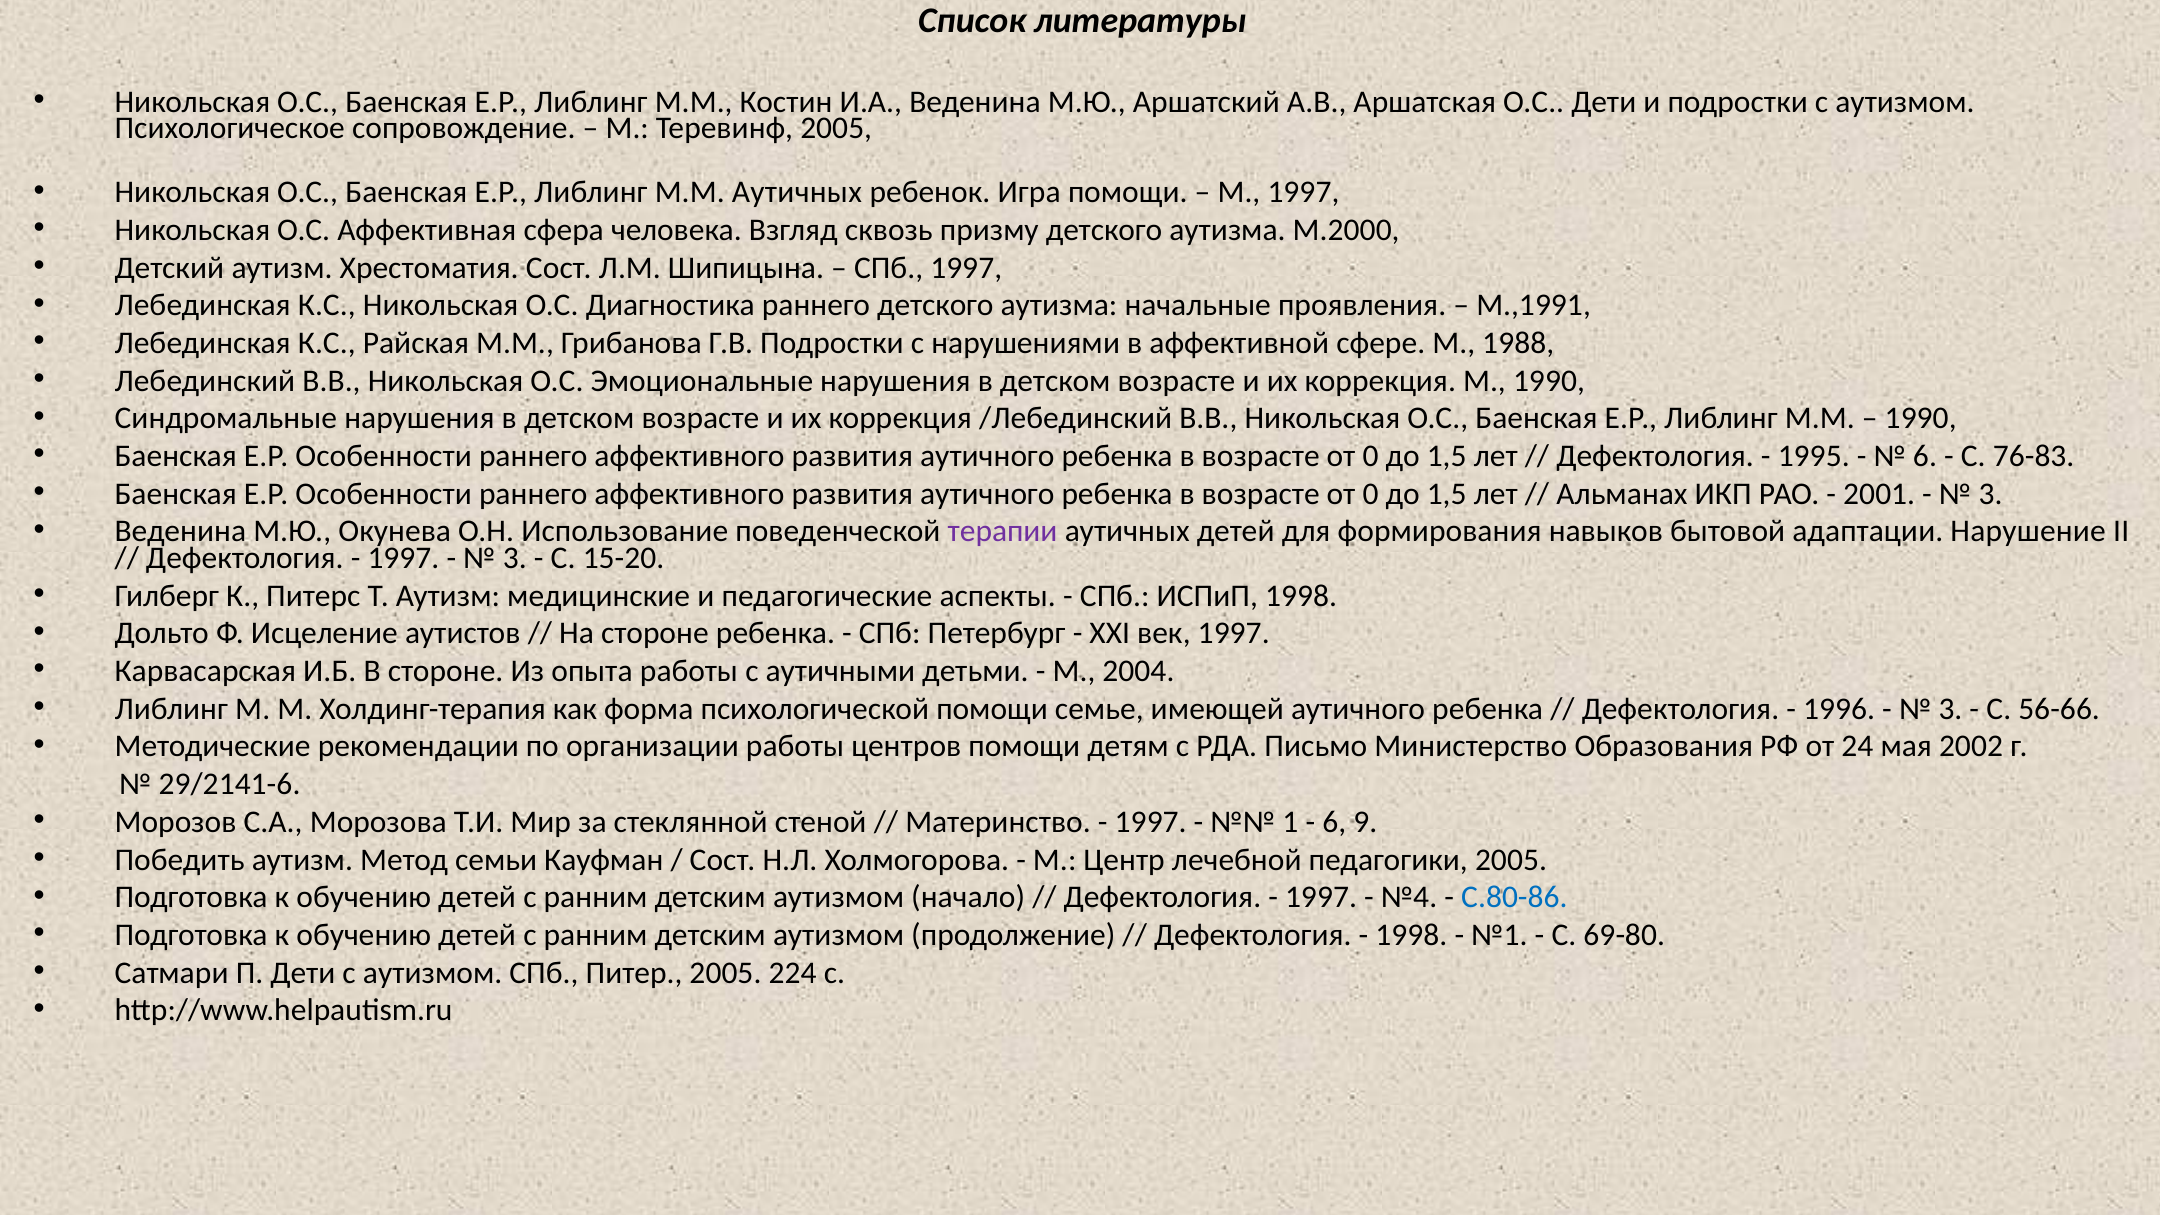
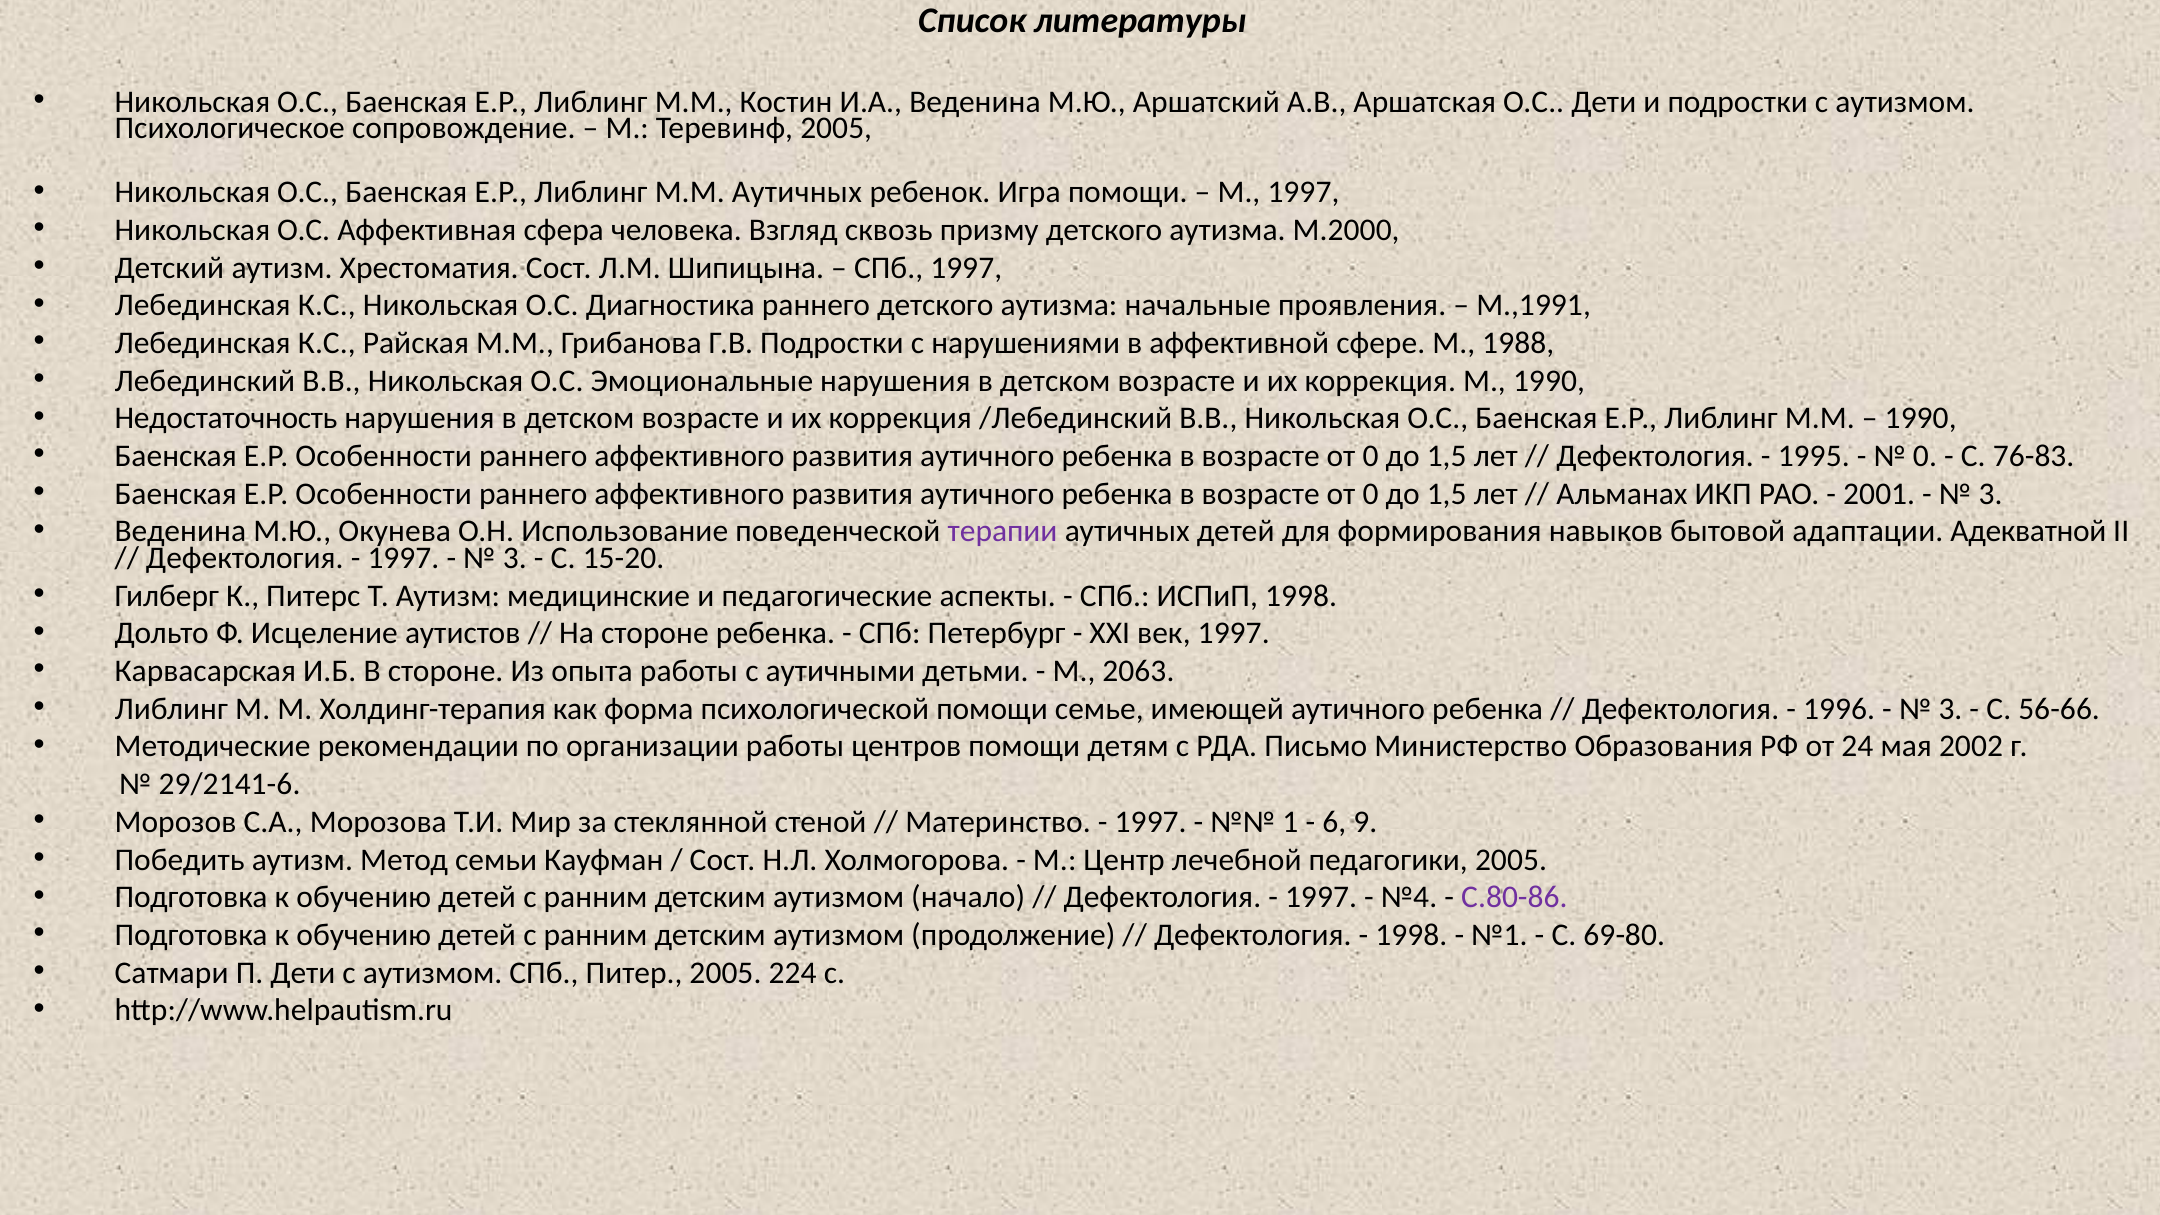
Синдромальные: Синдромальные -> Недостаточность (226, 419)
6: 6 -> 0 (1925, 456)
Нарушение: Нарушение -> Адекватной (2028, 532)
2004: 2004 -> 2063 (1138, 671)
С.80-86 colour: blue -> purple (1514, 897)
